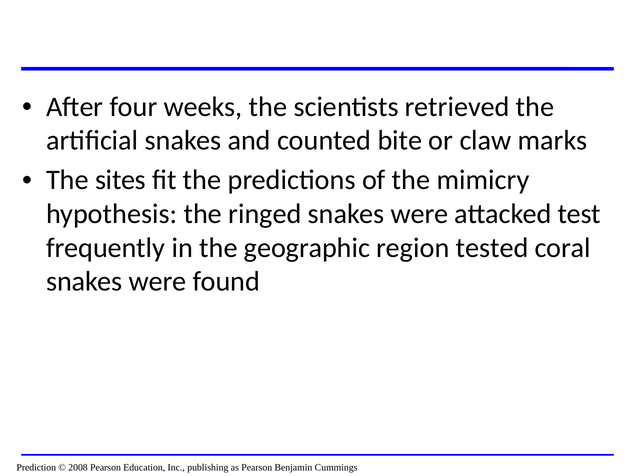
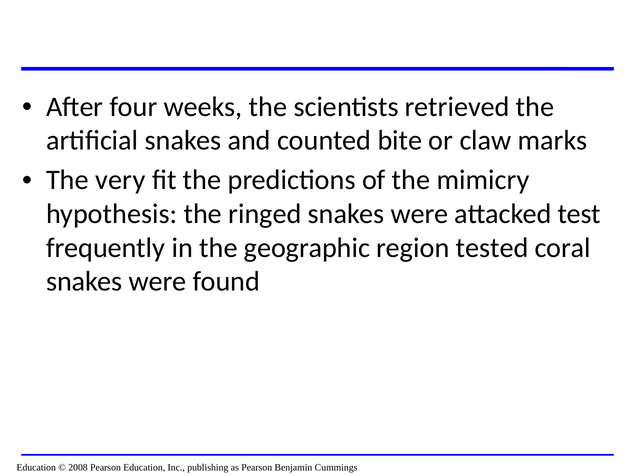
sites: sites -> very (120, 180)
Prediction: Prediction -> Education (36, 468)
